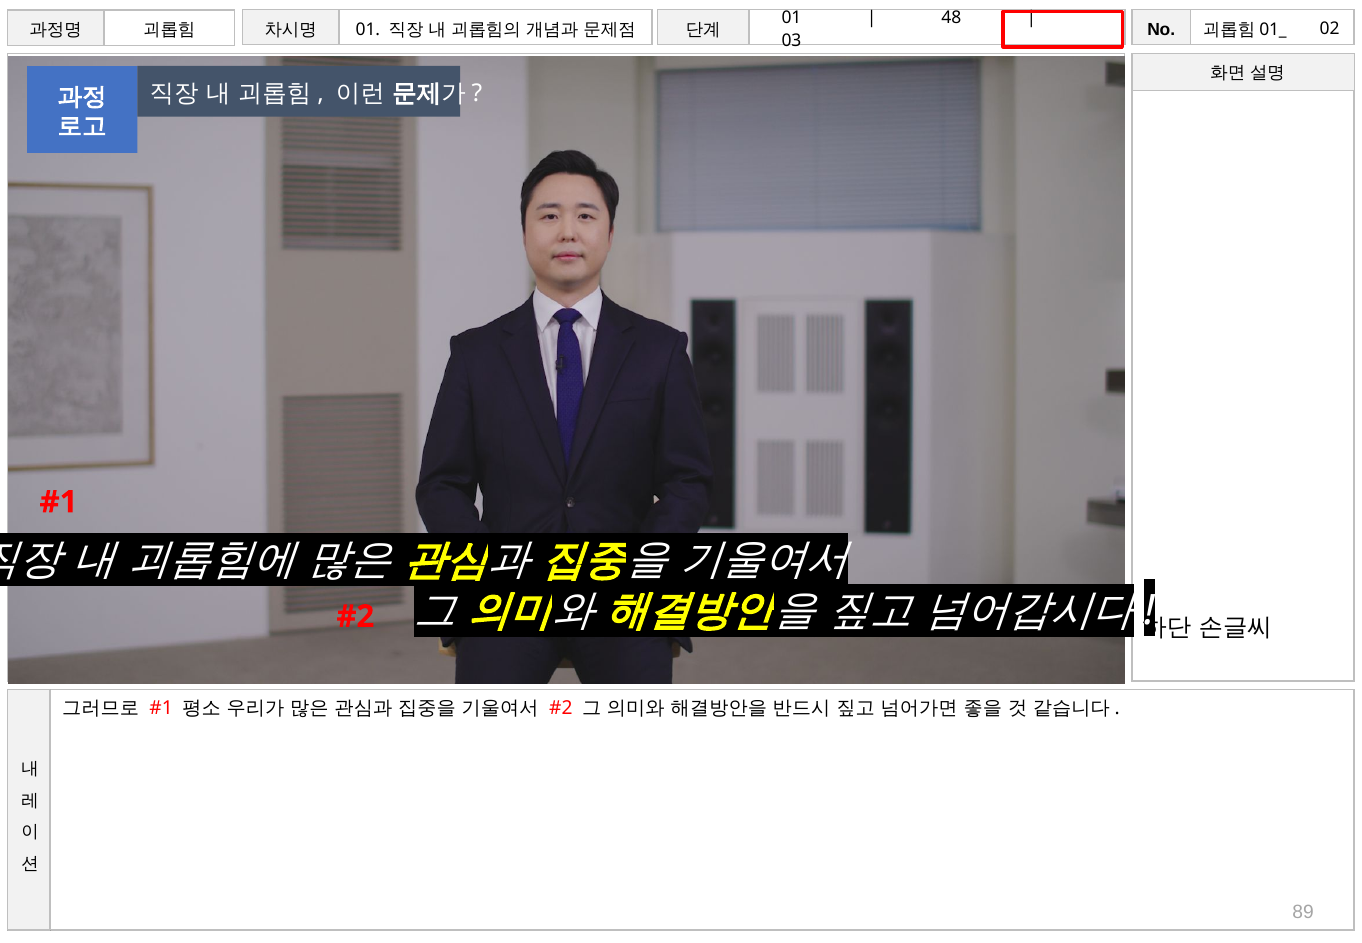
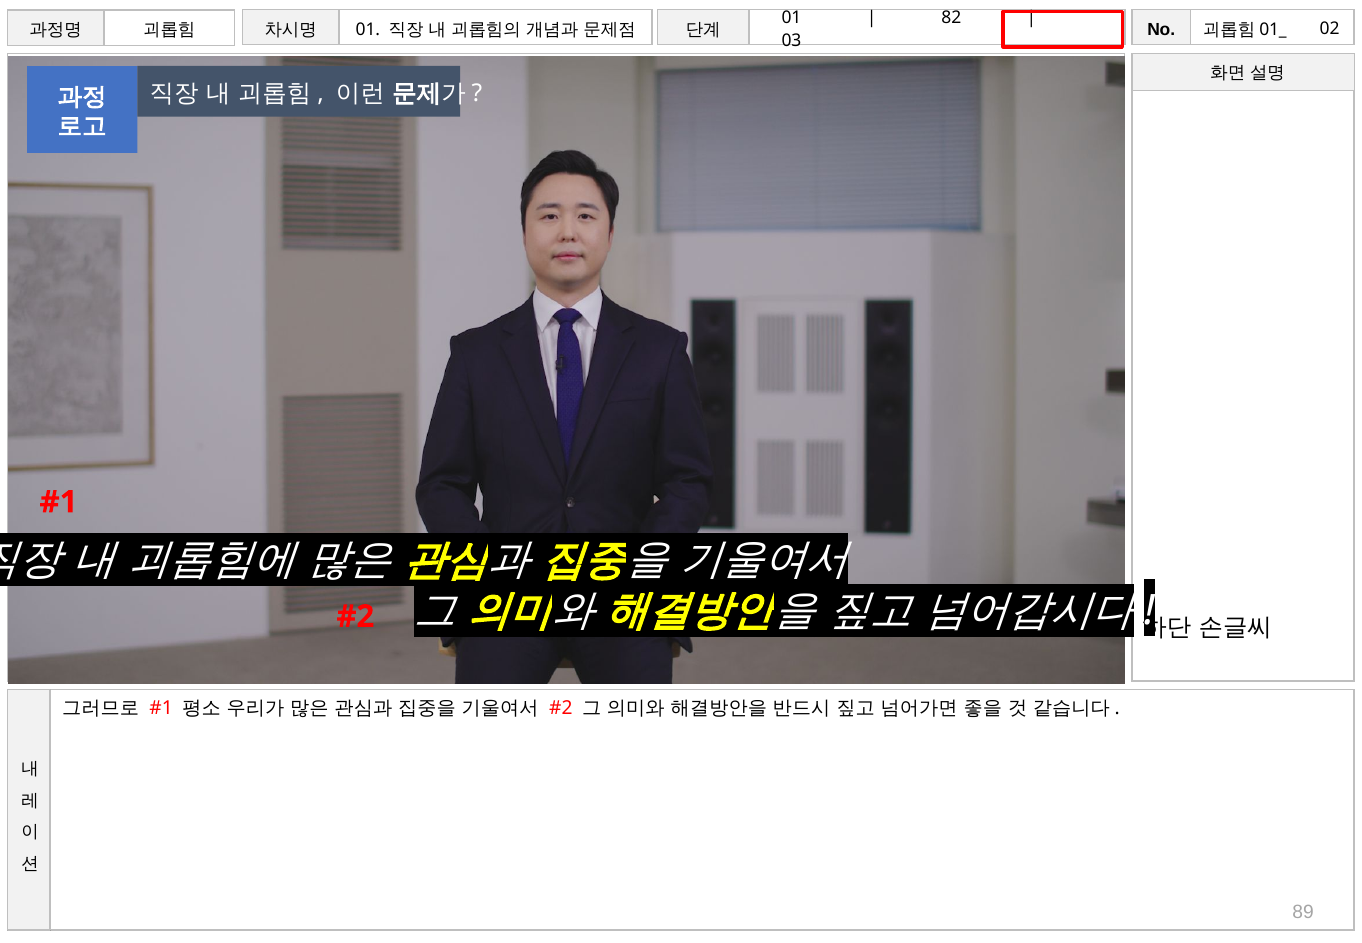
48: 48 -> 82 (951, 18)
